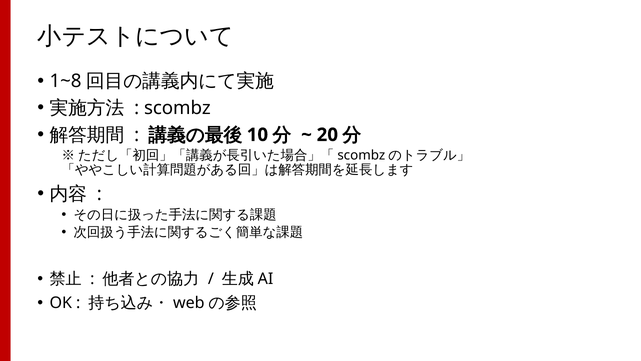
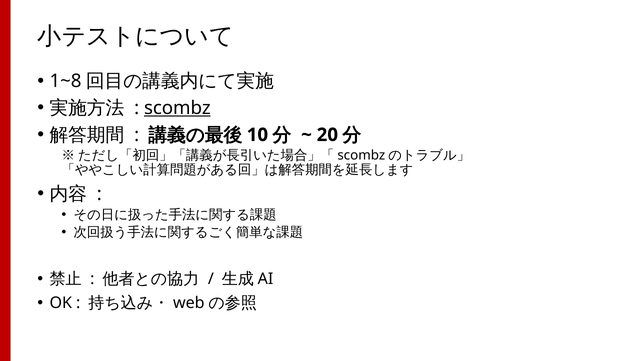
scombz underline: none -> present (177, 108)
